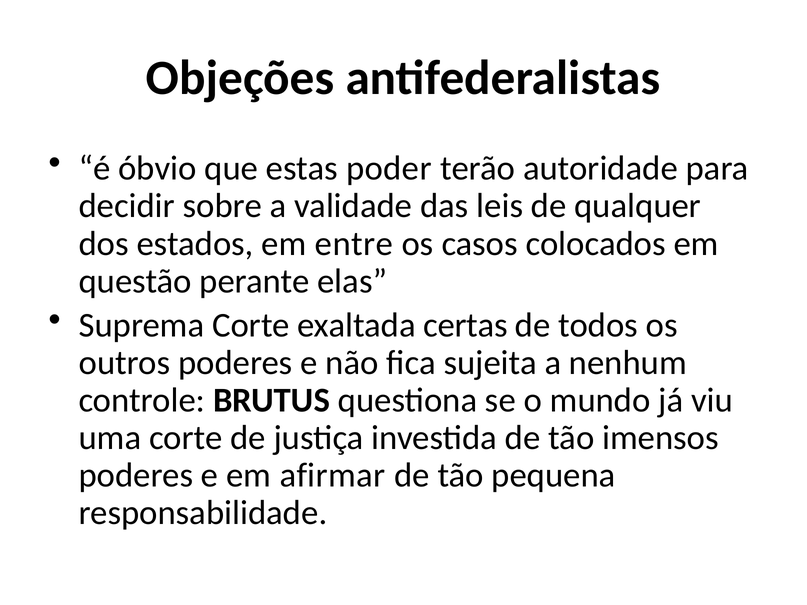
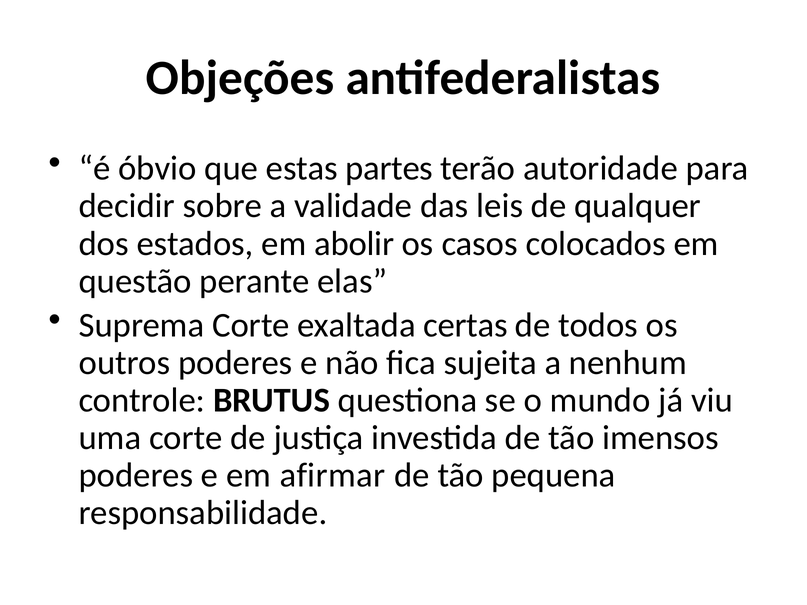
poder: poder -> partes (389, 169)
entre: entre -> abolir (354, 244)
